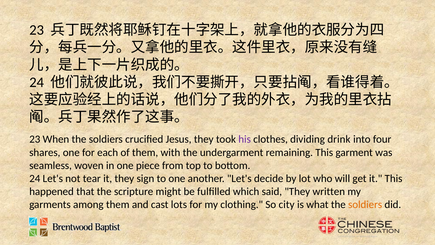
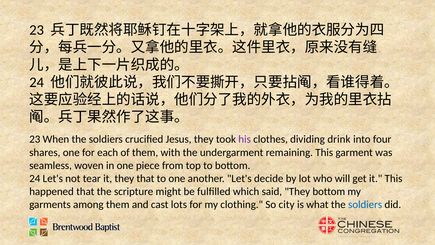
they sign: sign -> that (145, 178)
They written: written -> bottom (329, 191)
soldiers colour: orange -> blue (365, 204)
